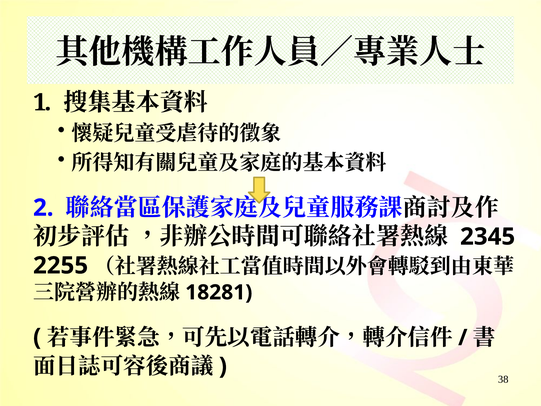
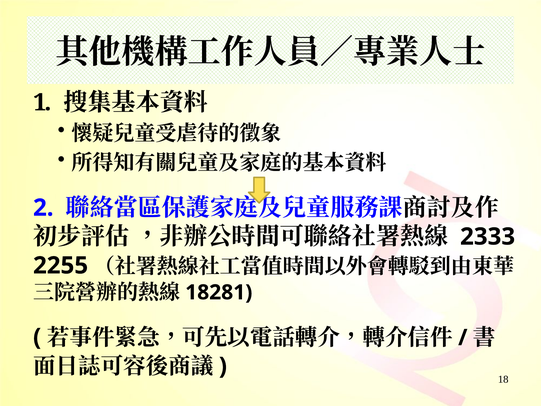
2345: 2345 -> 2333 (488, 237)
38: 38 -> 18 (503, 379)
